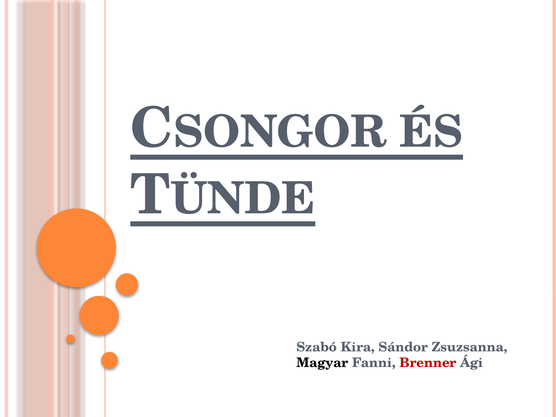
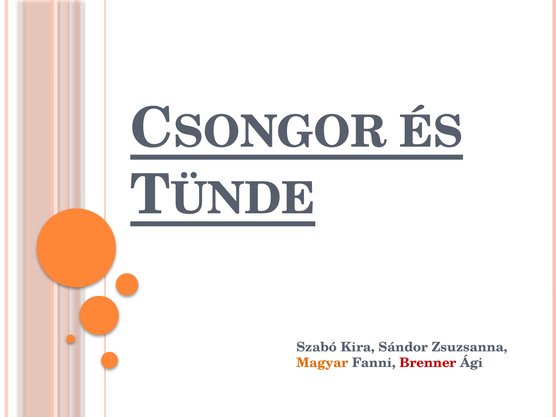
Magyar colour: black -> orange (322, 363)
